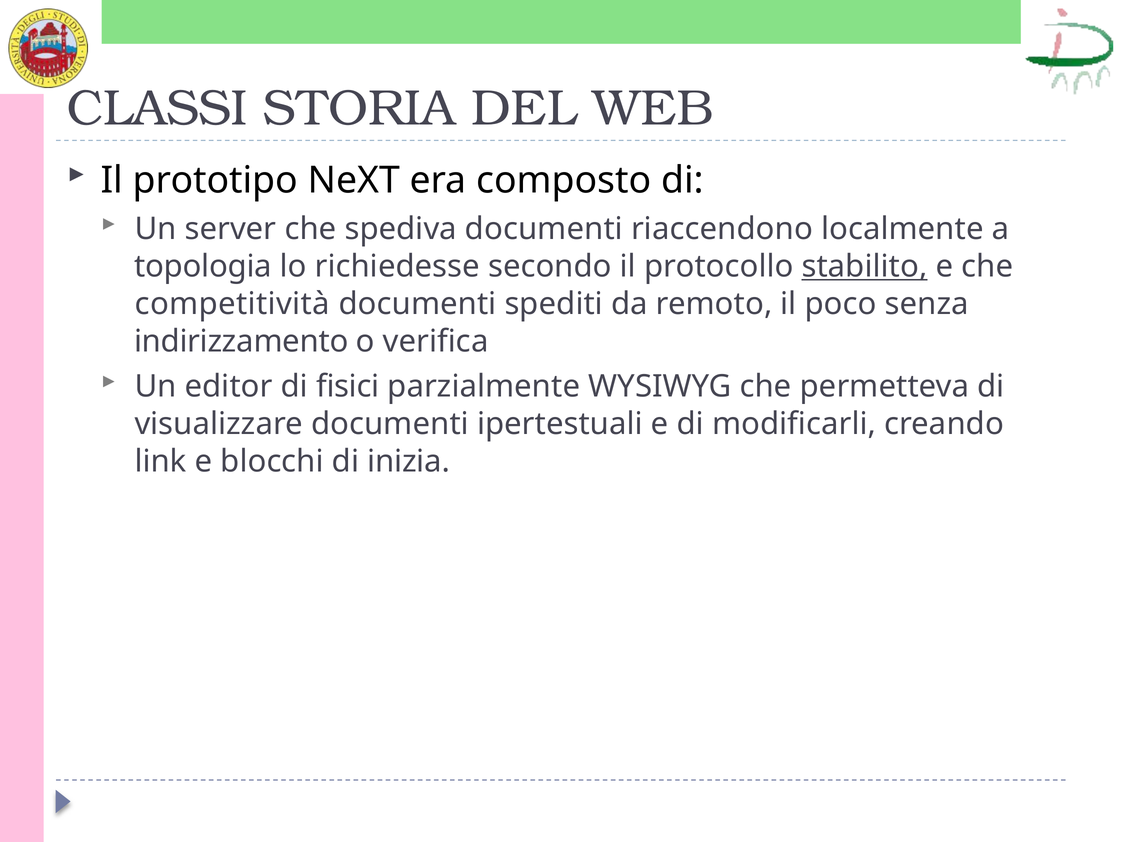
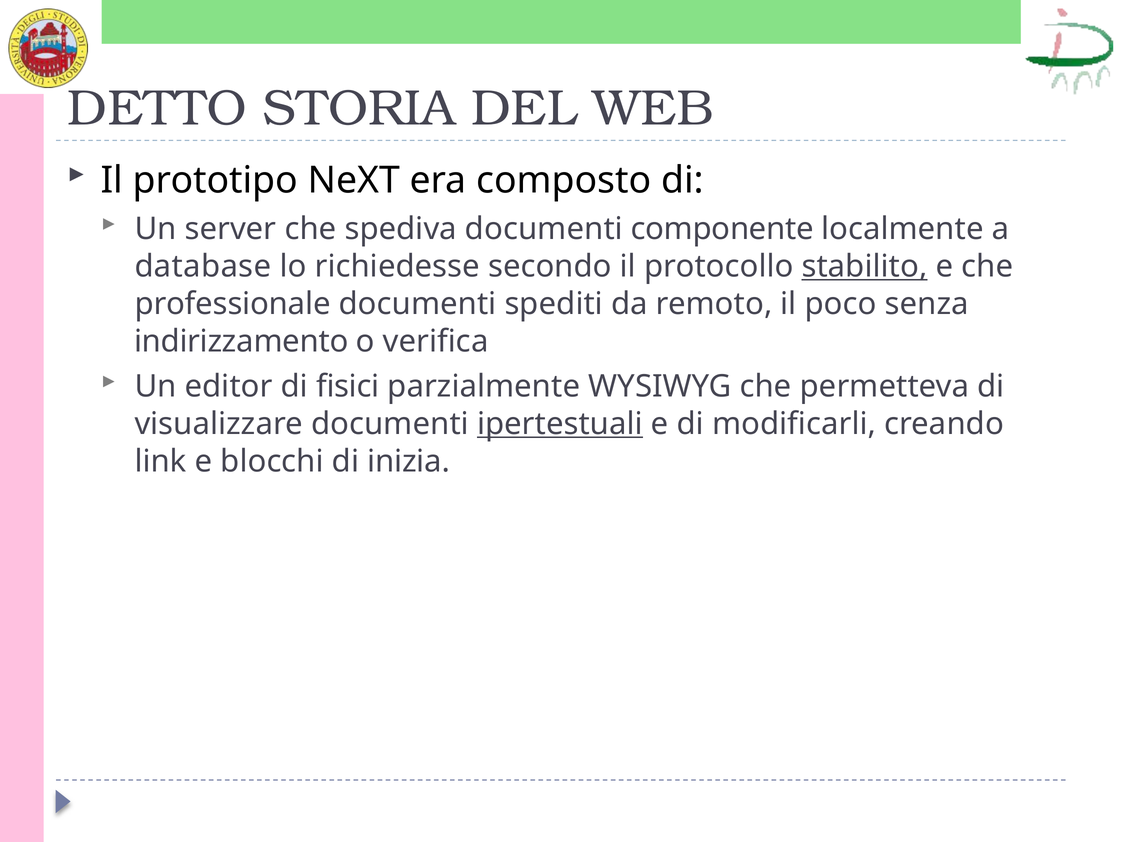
CLASSI: CLASSI -> DETTO (157, 108)
riaccendono: riaccendono -> componente (722, 229)
topologia: topologia -> database (203, 266)
competitività: competitività -> professionale (233, 304)
ipertestuali underline: none -> present (560, 424)
